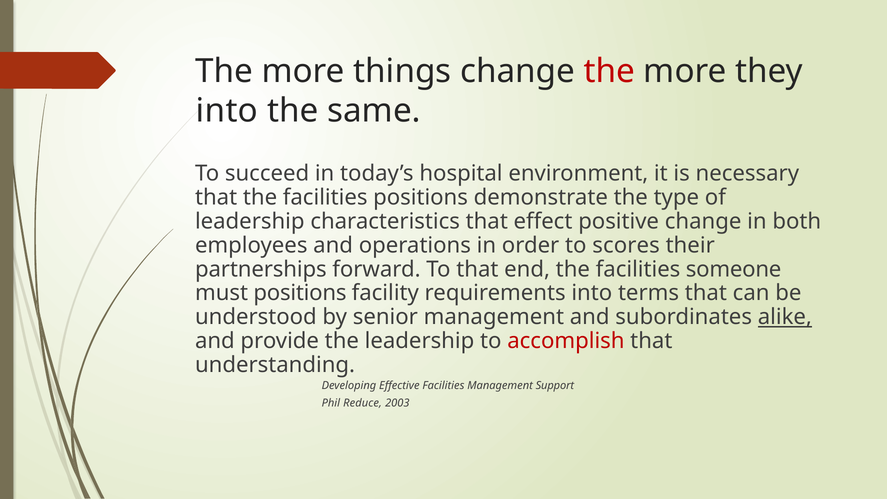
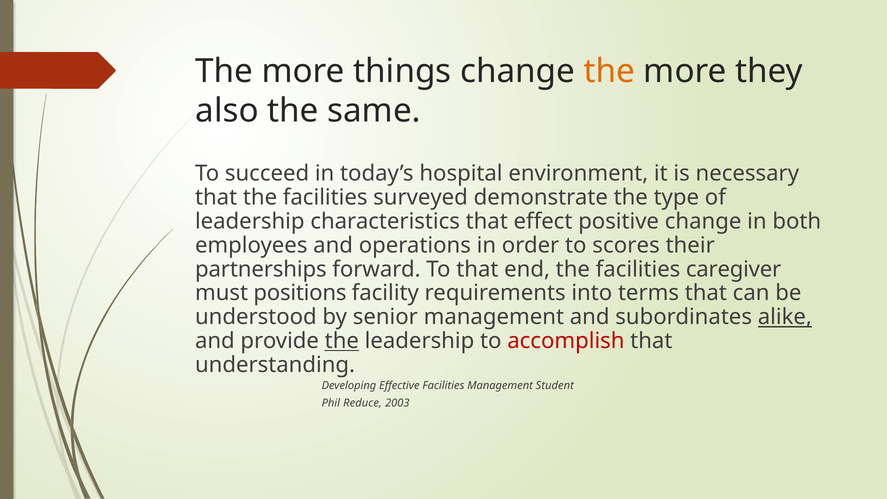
the colour: red -> orange (609, 71)
into: into -> also (227, 111)
facilities positions: positions -> surveyed (421, 197)
someone: someone -> caregiver (734, 269)
the underline: none -> present (342, 341)
Support: Support -> Student (555, 386)
